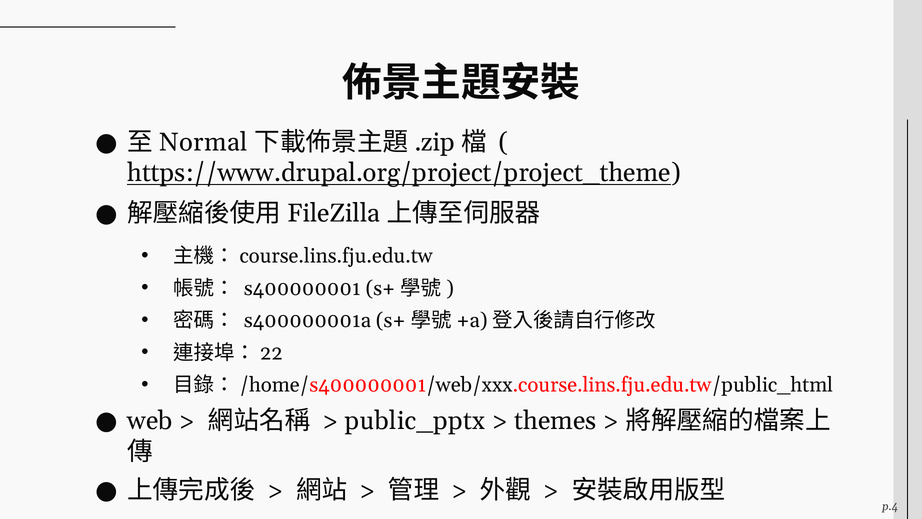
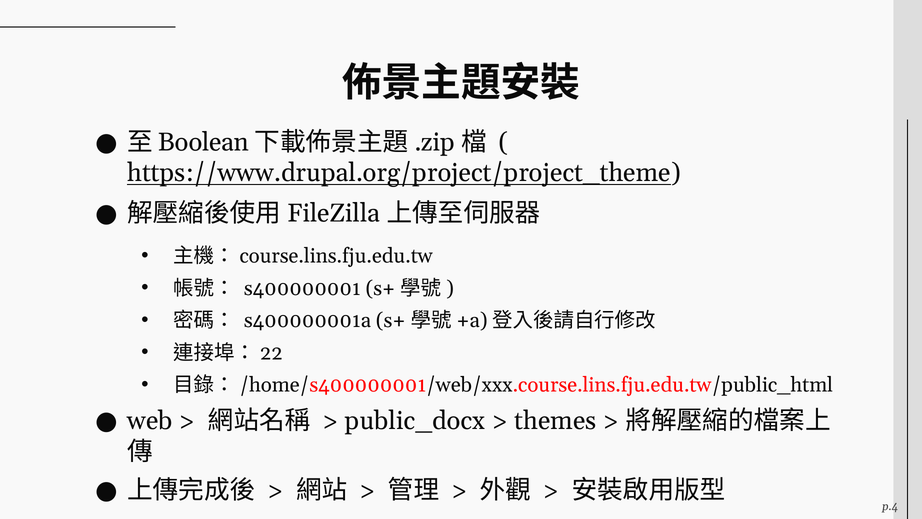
Normal: Normal -> Boolean (204, 142)
public_pptx: public_pptx -> public_docx (415, 421)
